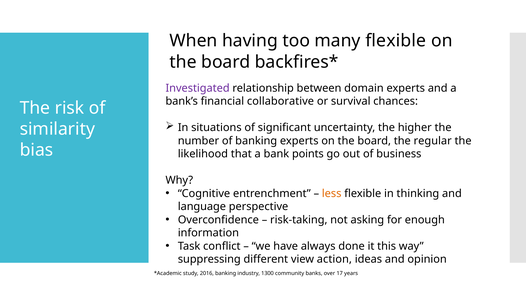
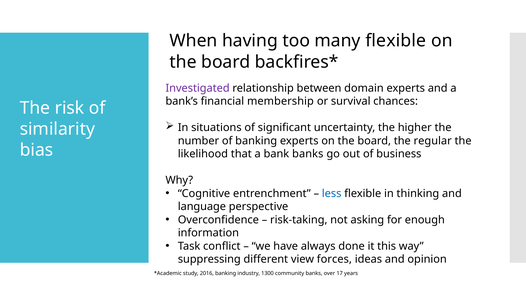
collaborative: collaborative -> membership (280, 101)
bank points: points -> banks (308, 154)
less colour: orange -> blue (332, 193)
action: action -> forces (334, 259)
